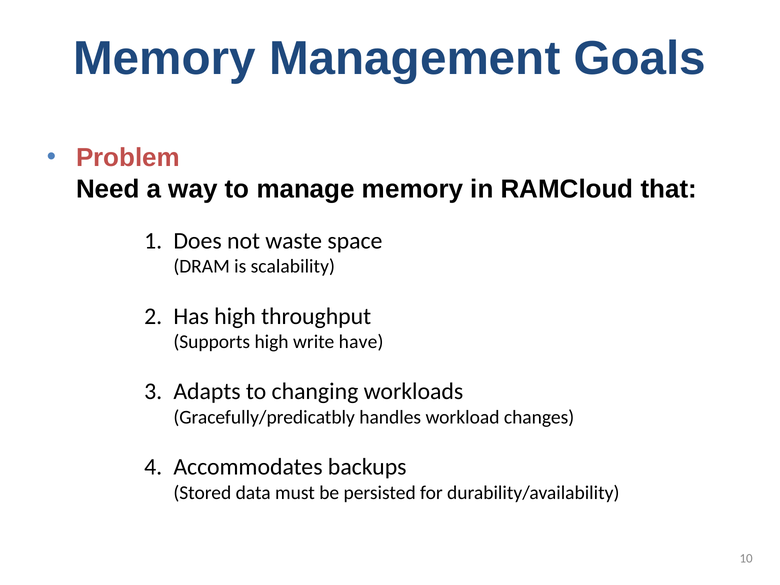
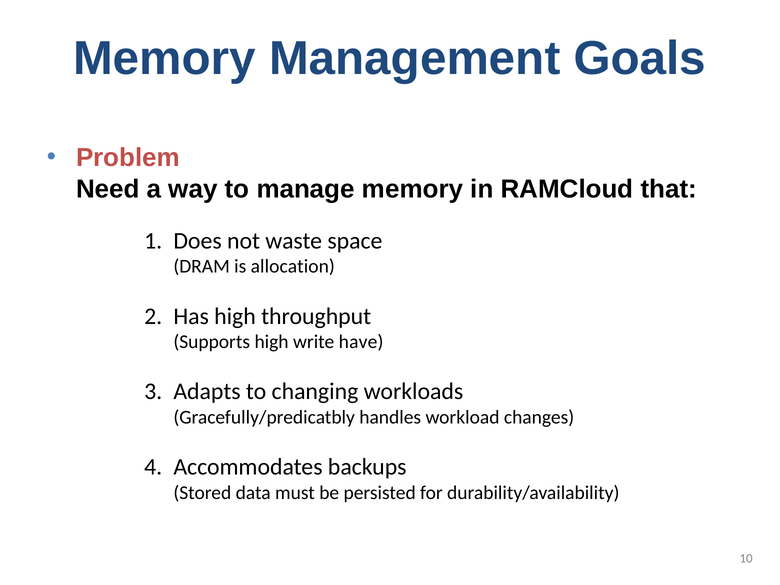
scalability: scalability -> allocation (293, 266)
